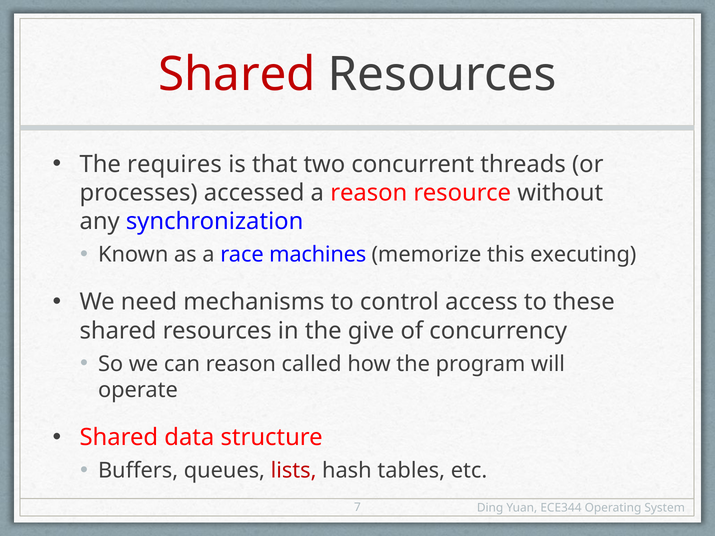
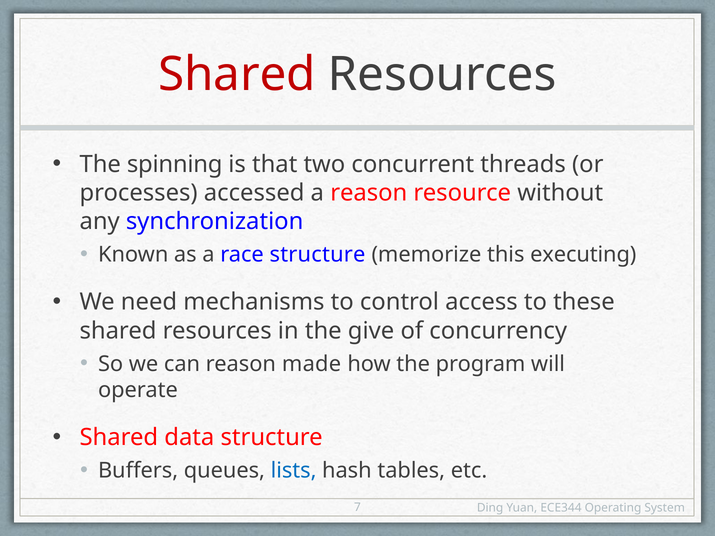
requires: requires -> spinning (175, 164)
race machines: machines -> structure (317, 255)
called: called -> made (312, 364)
lists colour: red -> blue (294, 471)
